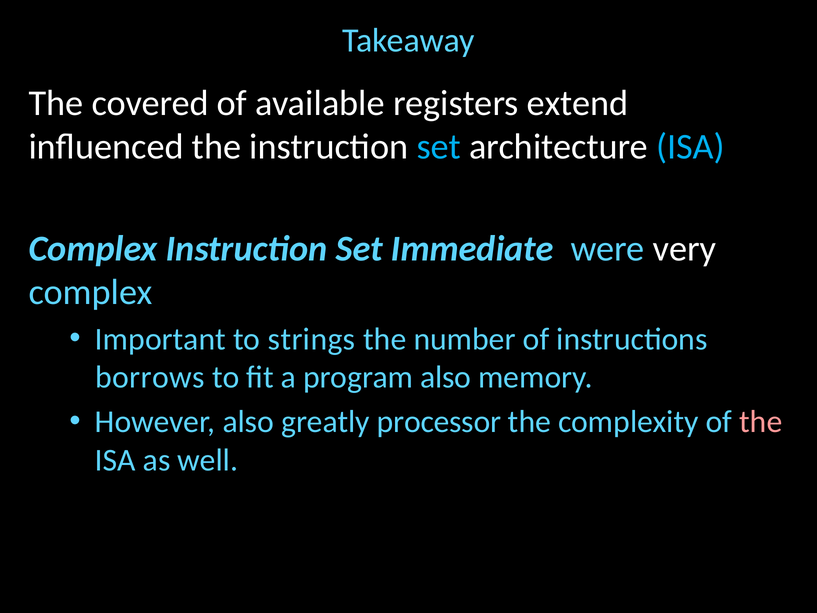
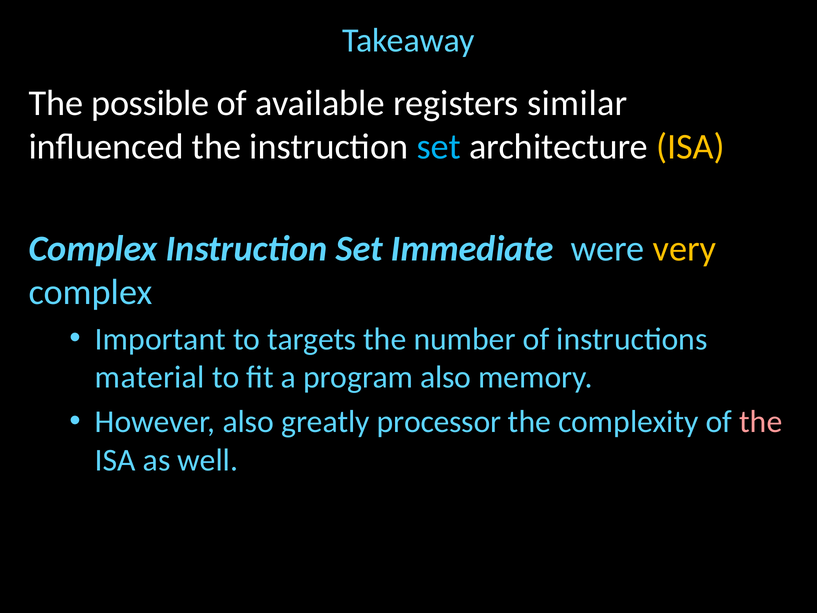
covered: covered -> possible (150, 103)
extend: extend -> similar (577, 103)
ISA colour: light blue -> yellow (691, 147)
very colour: white -> yellow (684, 249)
strings: strings -> targets (312, 339)
borrows: borrows -> material (150, 377)
